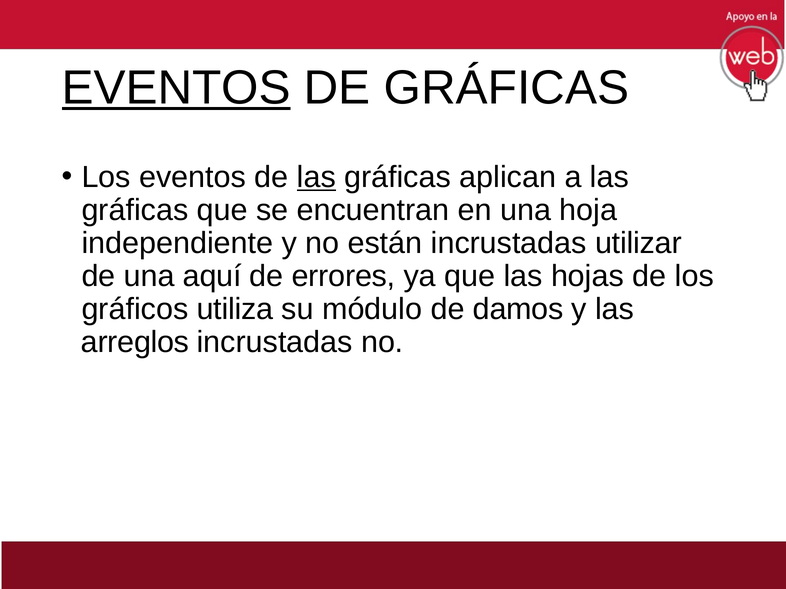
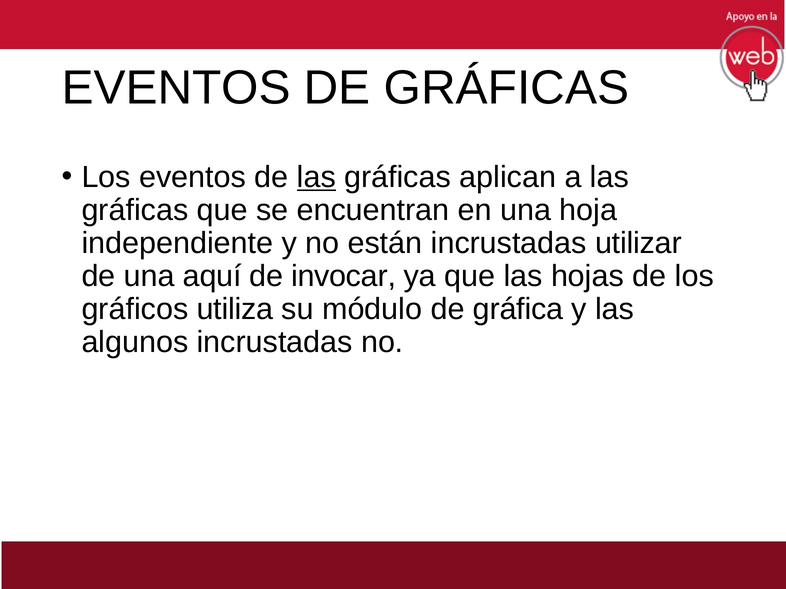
EVENTOS underline: present -> none (176, 88)
errores: errores -> invocar (344, 276)
damos: damos -> gráfica (518, 309)
arreglos: arreglos -> algunos (135, 342)
